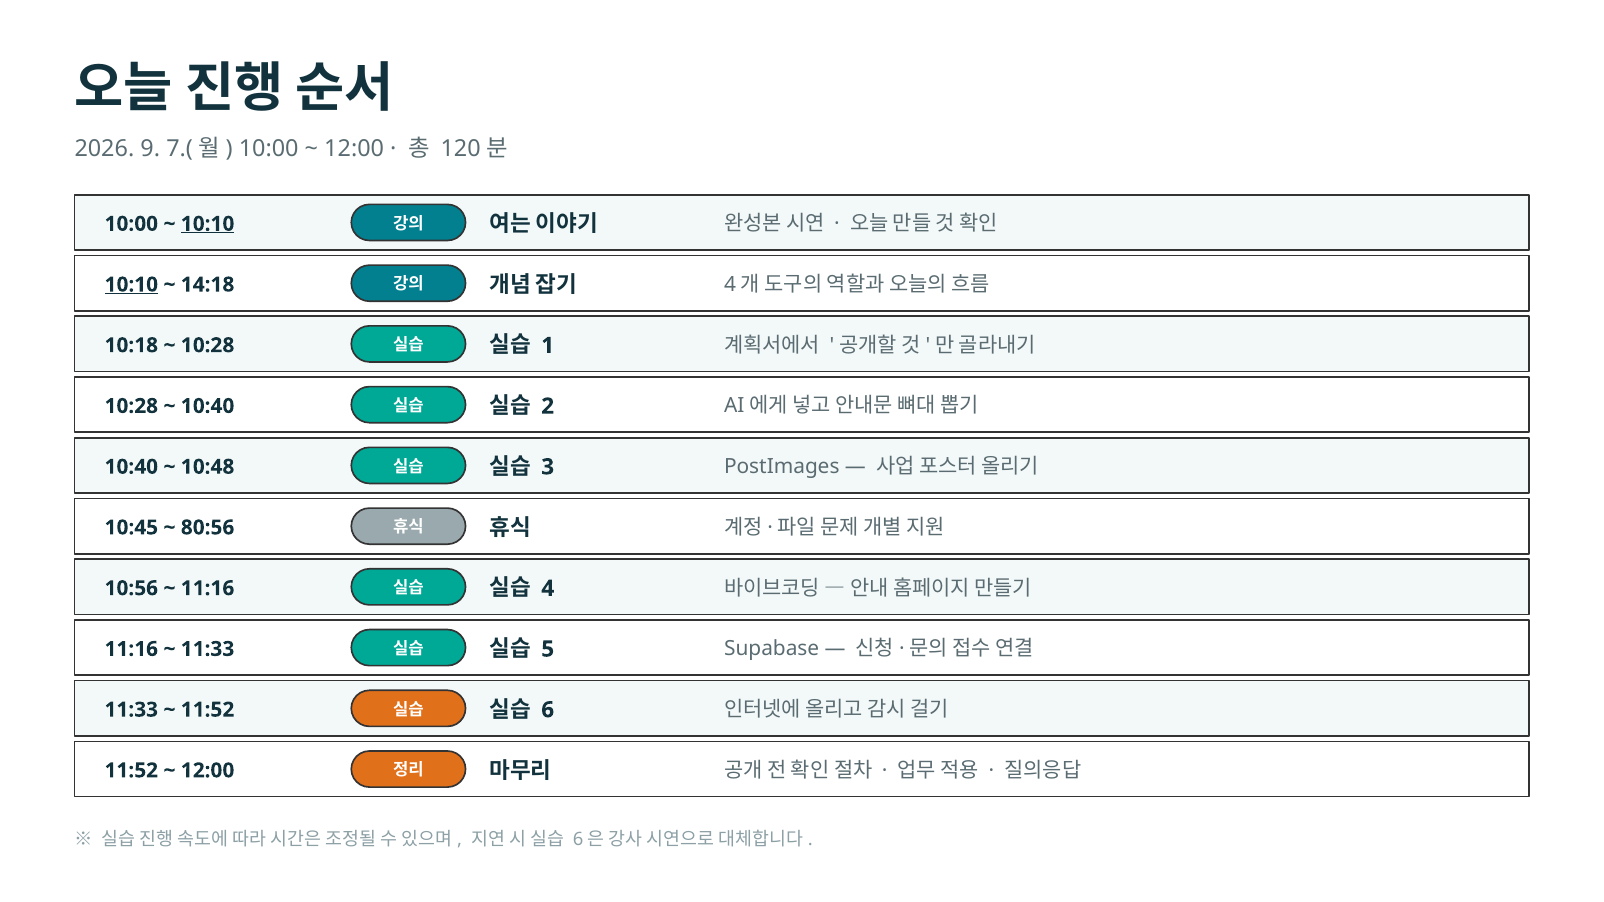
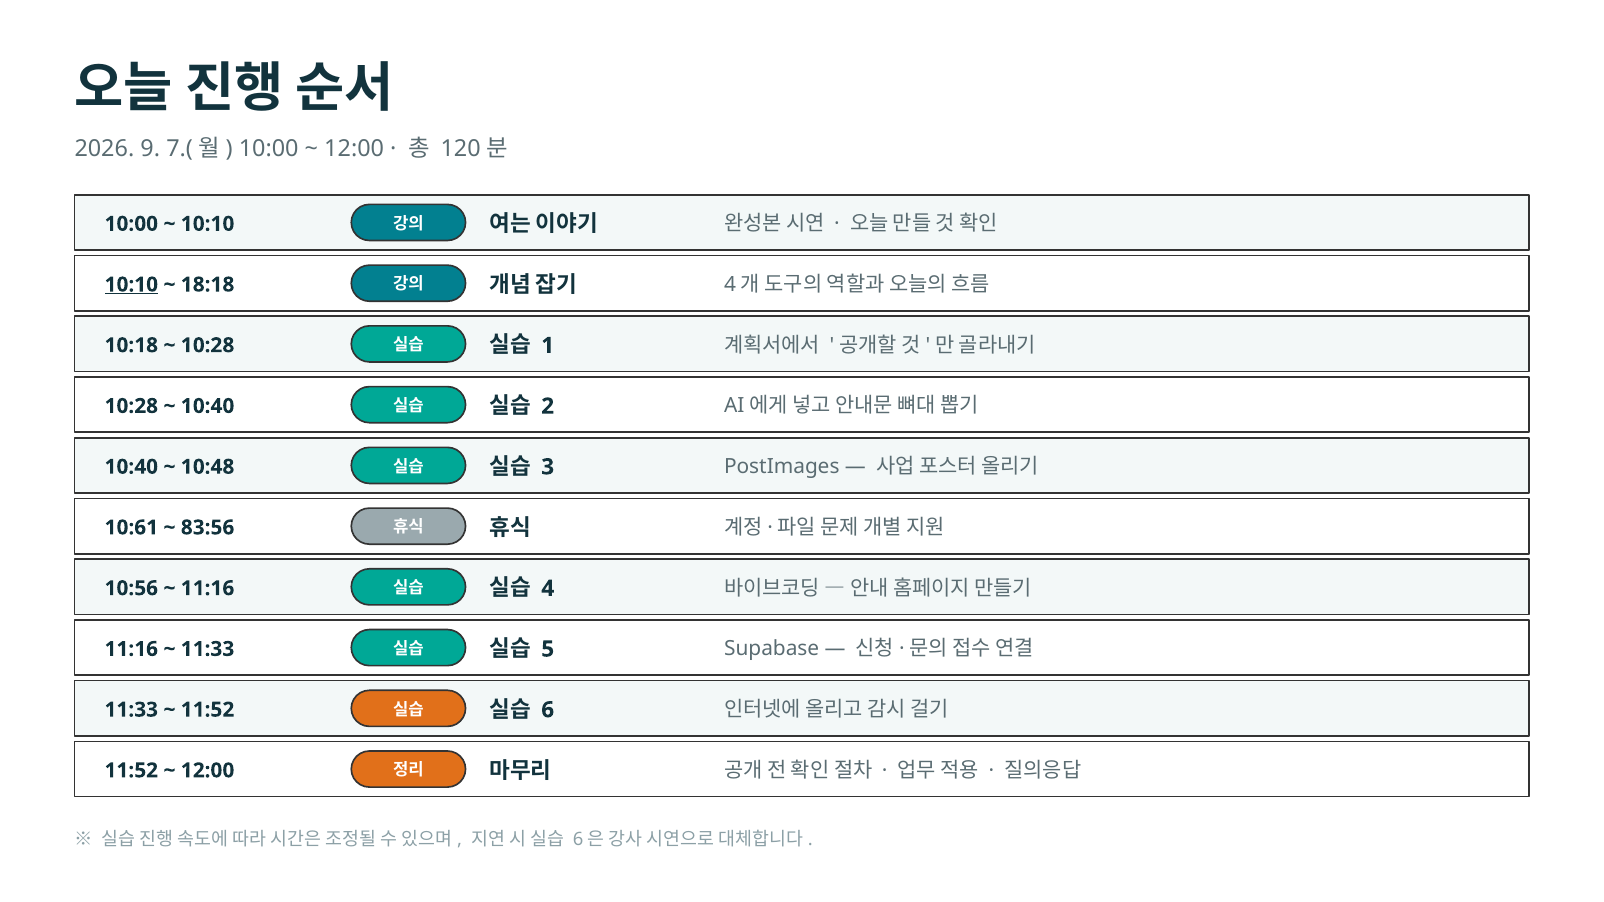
10:10 underline: present -> none (208, 224)
14:18: 14:18 -> 18:18 (208, 285)
10:45: 10:45 -> 10:61 (131, 528)
80:56: 80:56 -> 83:56 (208, 528)
